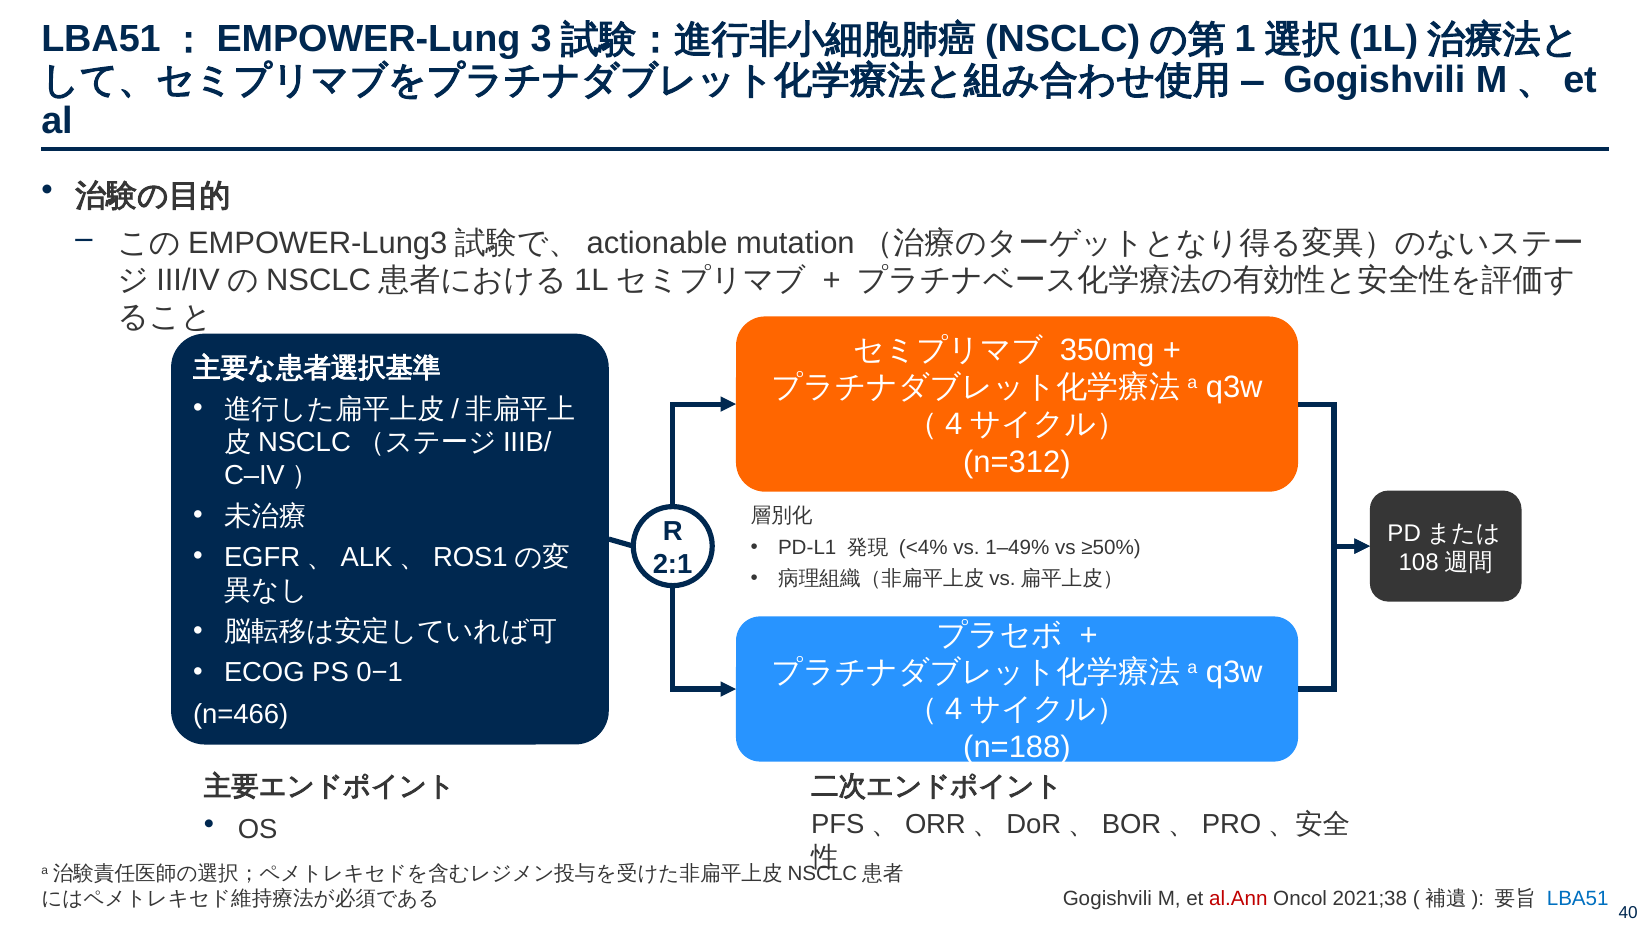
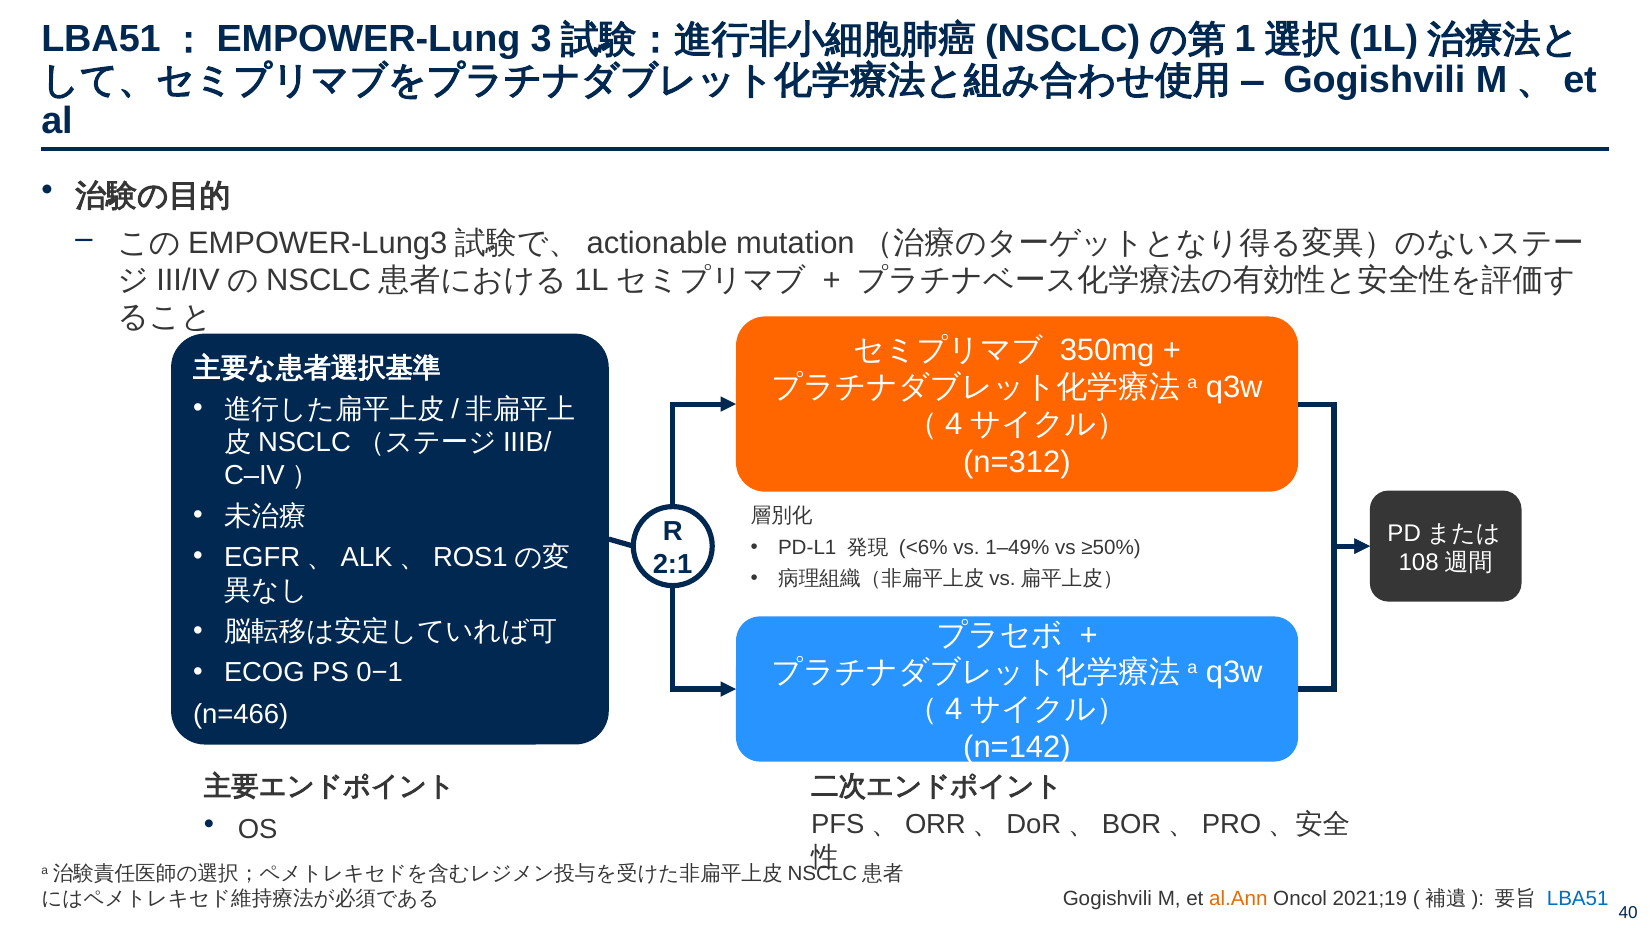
<4%: <4% -> <6% (923, 548)
n=188: n=188 -> n=142 (1017, 747)
al.Ann colour: red -> orange (1238, 899)
2021;38: 2021;38 -> 2021;19 (1370, 899)
